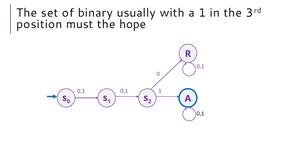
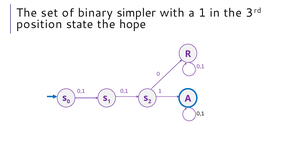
usually: usually -> simpler (136, 13)
must: must -> state (80, 24)
